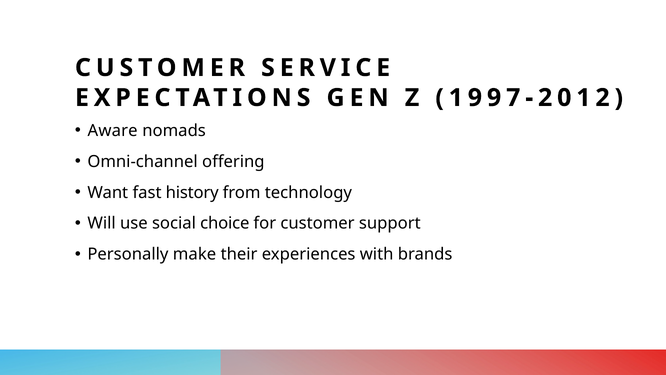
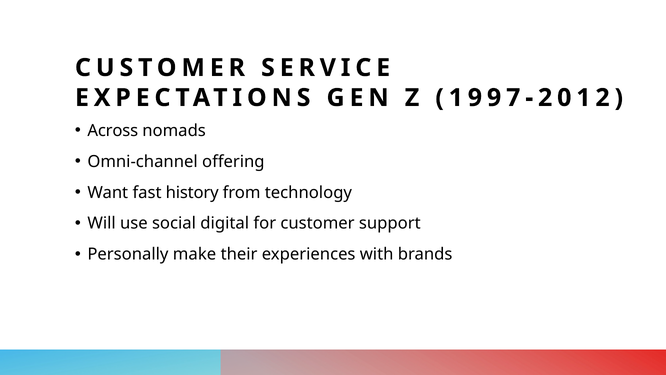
Aware: Aware -> Across (113, 131)
choice: choice -> digital (225, 223)
